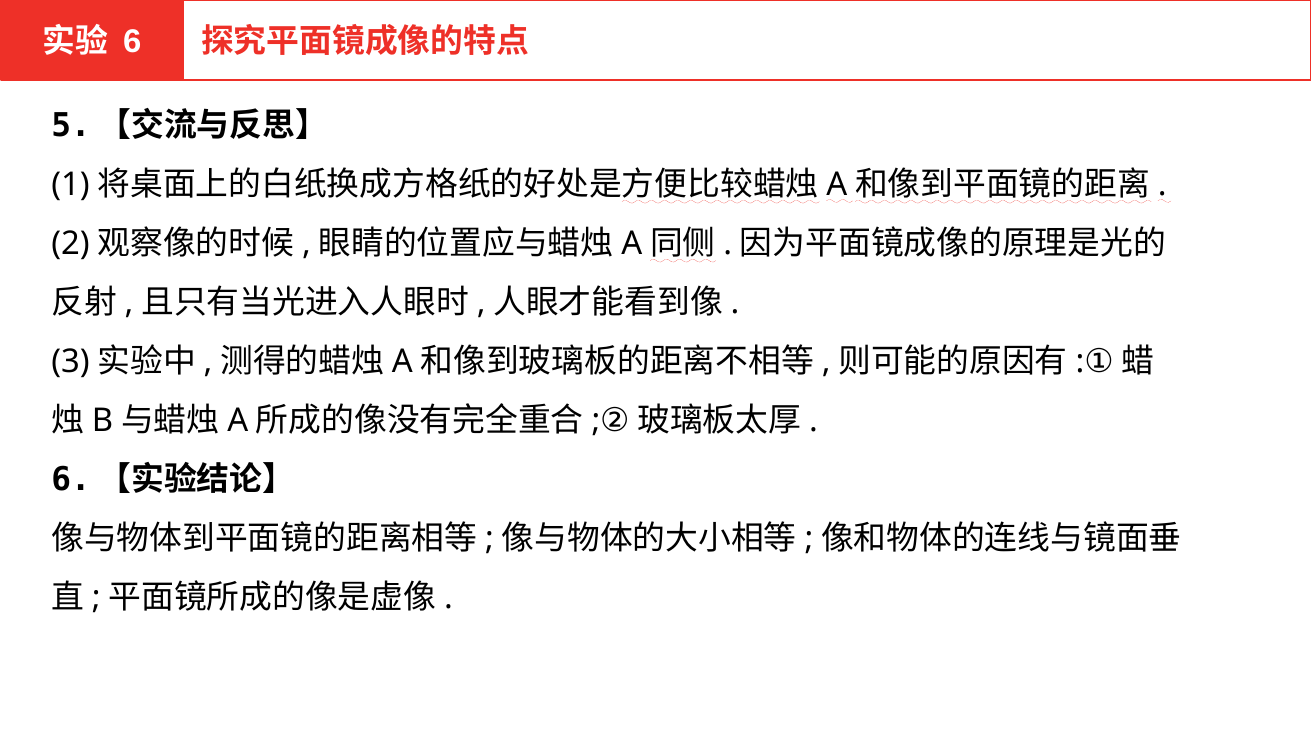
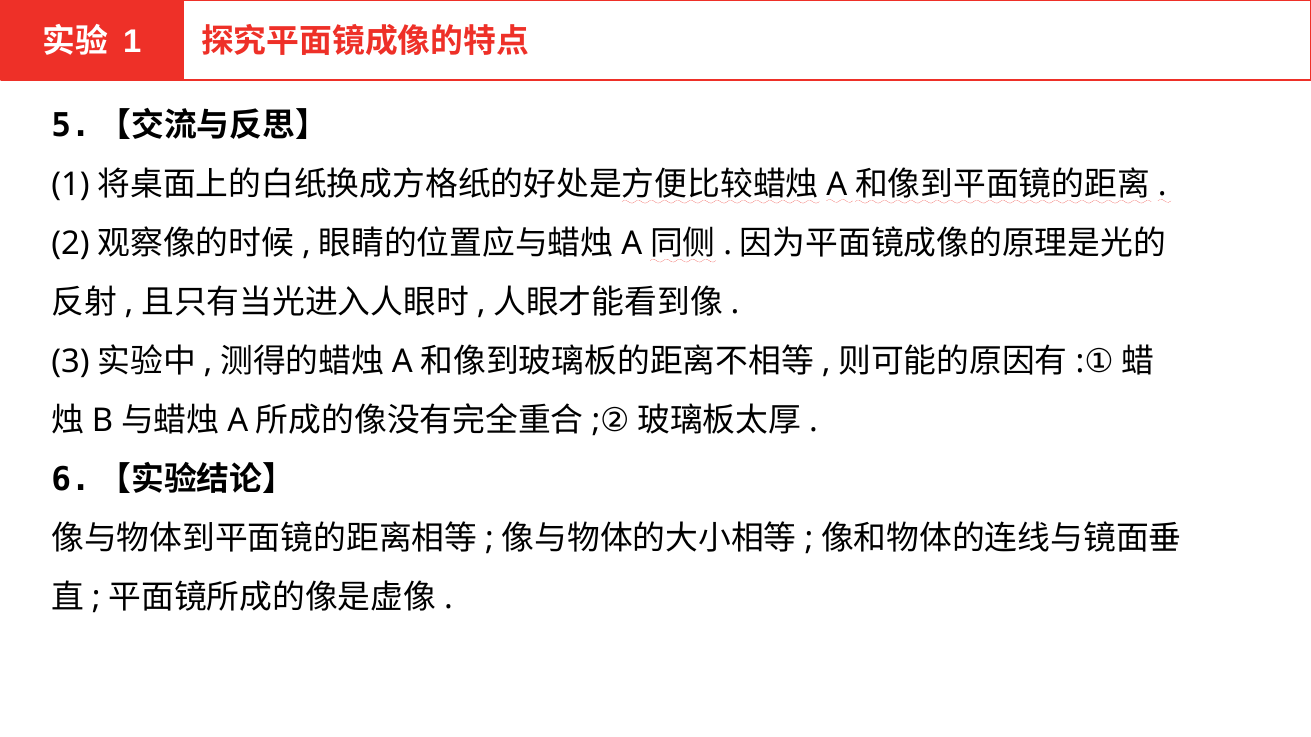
6: 6 -> 1 (132, 42)
